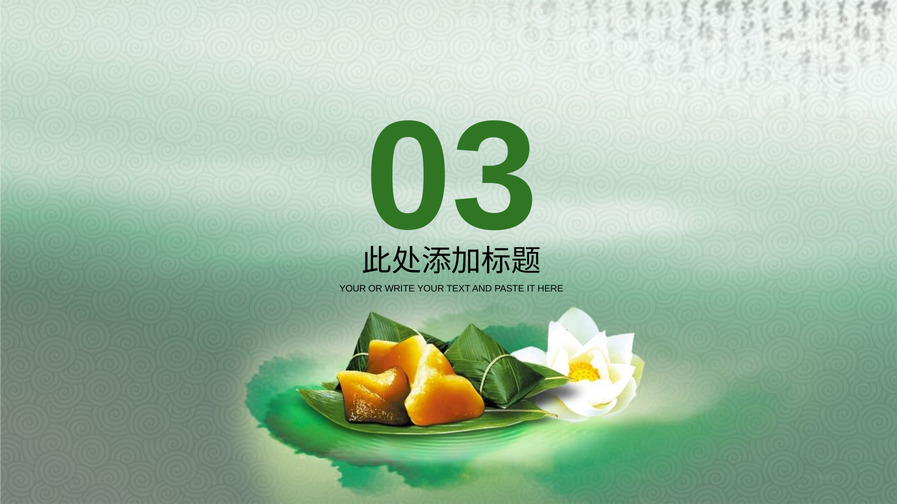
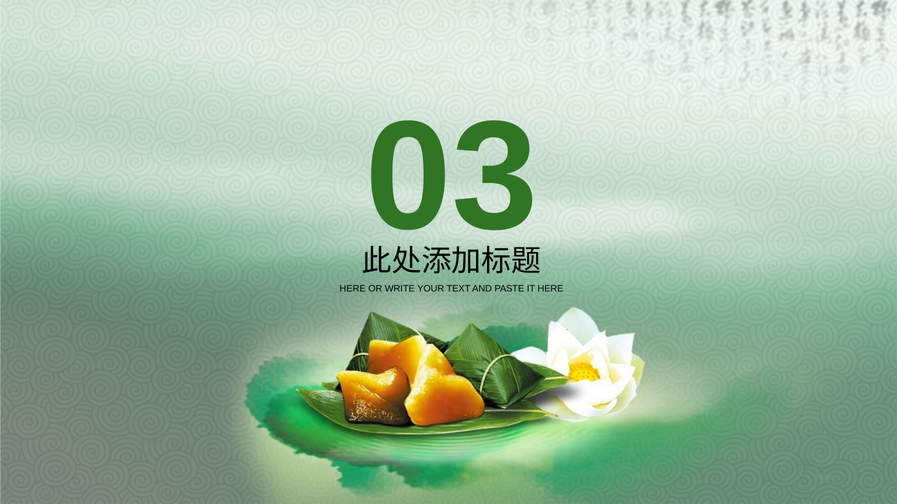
YOUR: YOUR -> HERE (353, 289)
